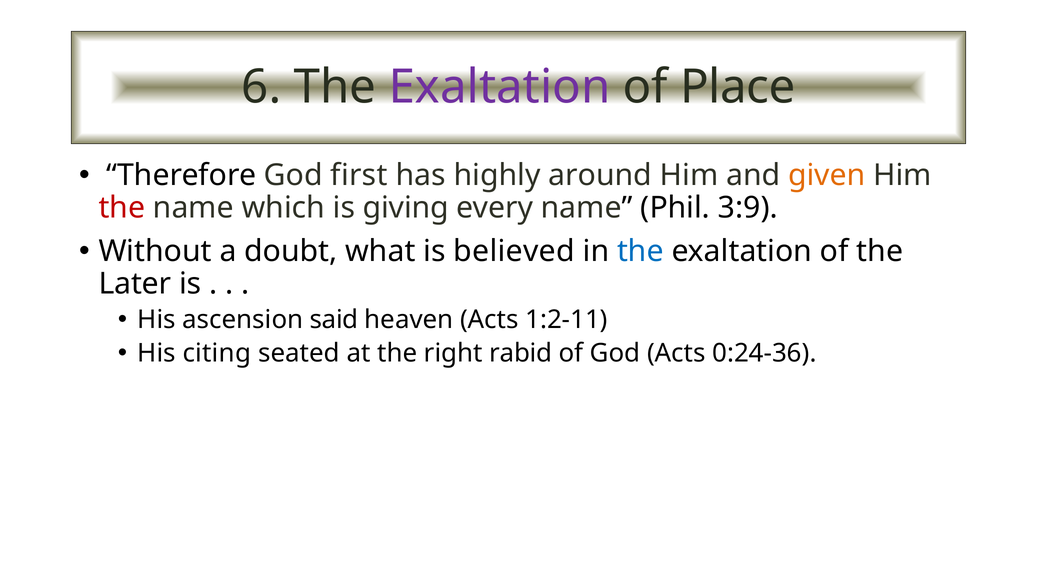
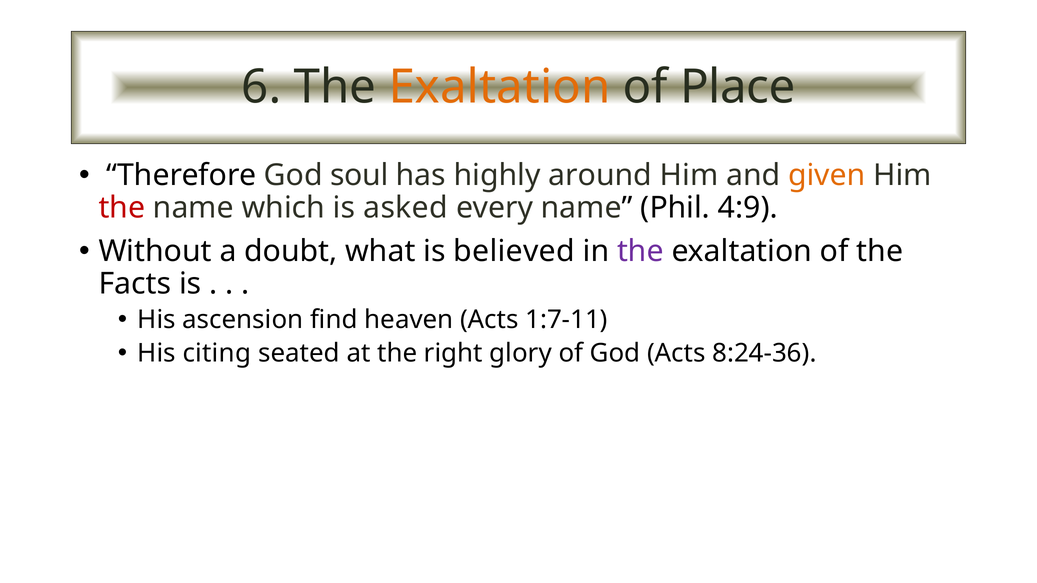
Exaltation colour: purple -> orange (499, 87)
first: first -> soul (359, 175)
giving: giving -> asked (406, 208)
3:9: 3:9 -> 4:9 (748, 208)
the colour: blue -> purple (640, 251)
Later: Later -> Facts (135, 284)
said: said -> find (334, 320)
1:2-11: 1:2-11 -> 1:7-11 (567, 320)
rabid: rabid -> glory (521, 353)
0:24-36: 0:24-36 -> 8:24-36 (764, 353)
